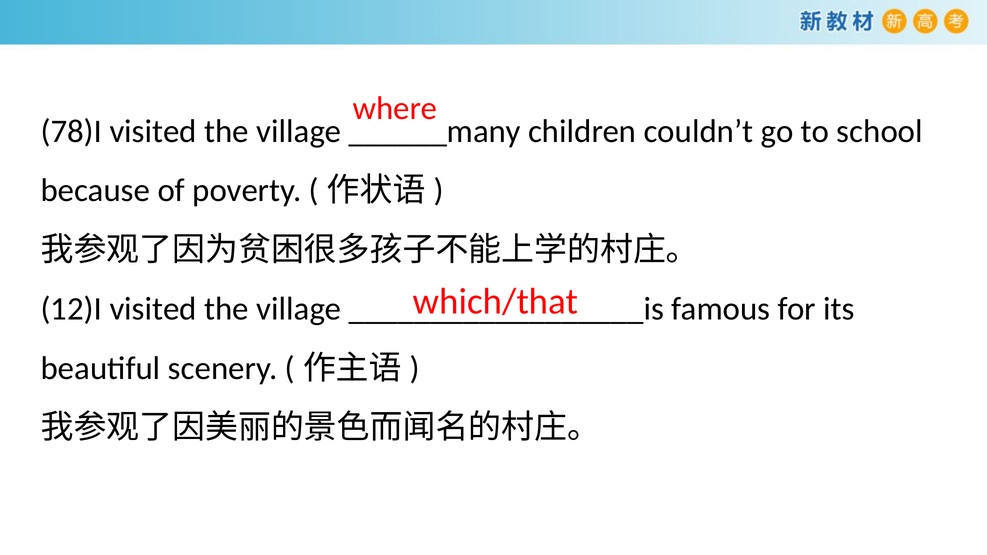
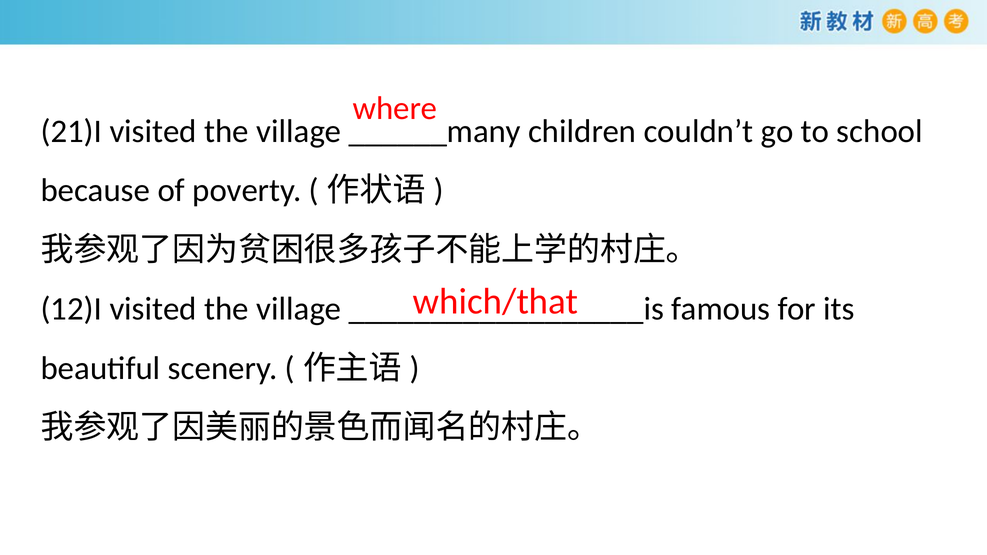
78)I: 78)I -> 21)I (71, 131)
